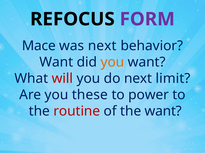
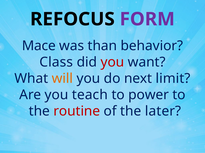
was next: next -> than (102, 46)
Want: Want -> Class (56, 62)
you colour: orange -> red (112, 62)
will colour: red -> orange (62, 79)
these: these -> teach (90, 95)
the want: want -> later (163, 112)
